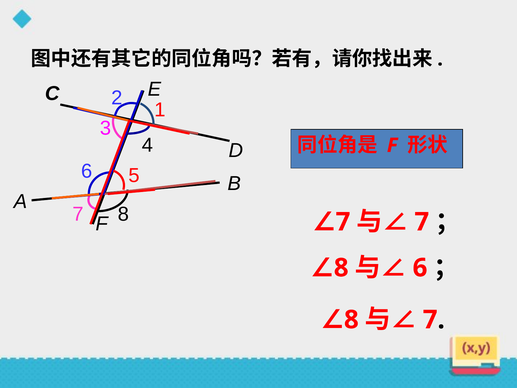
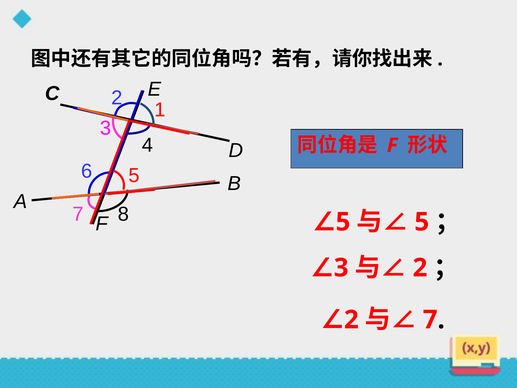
7: 7 -> 5 (343, 222)
7: 7 -> 5 (422, 222)
8: 8 -> 3 (341, 268)
6: 6 -> 2 (420, 268)
8: 8 -> 2 (351, 320)
